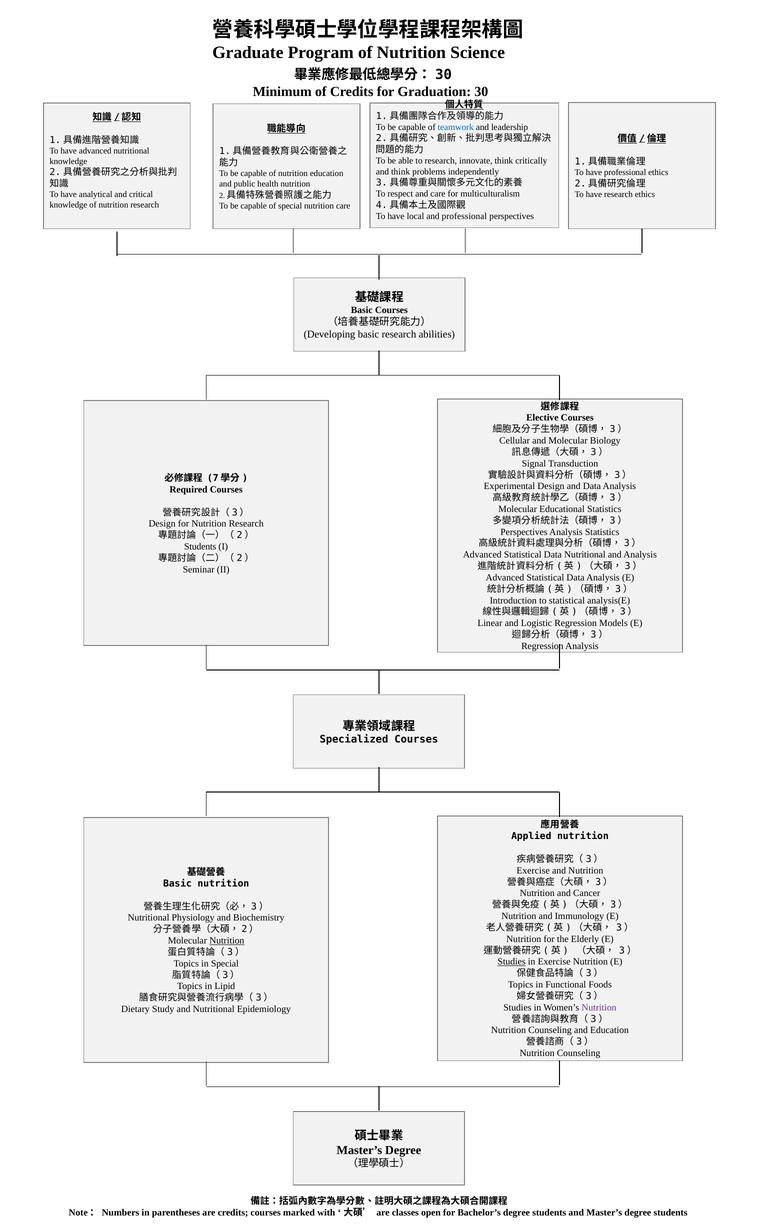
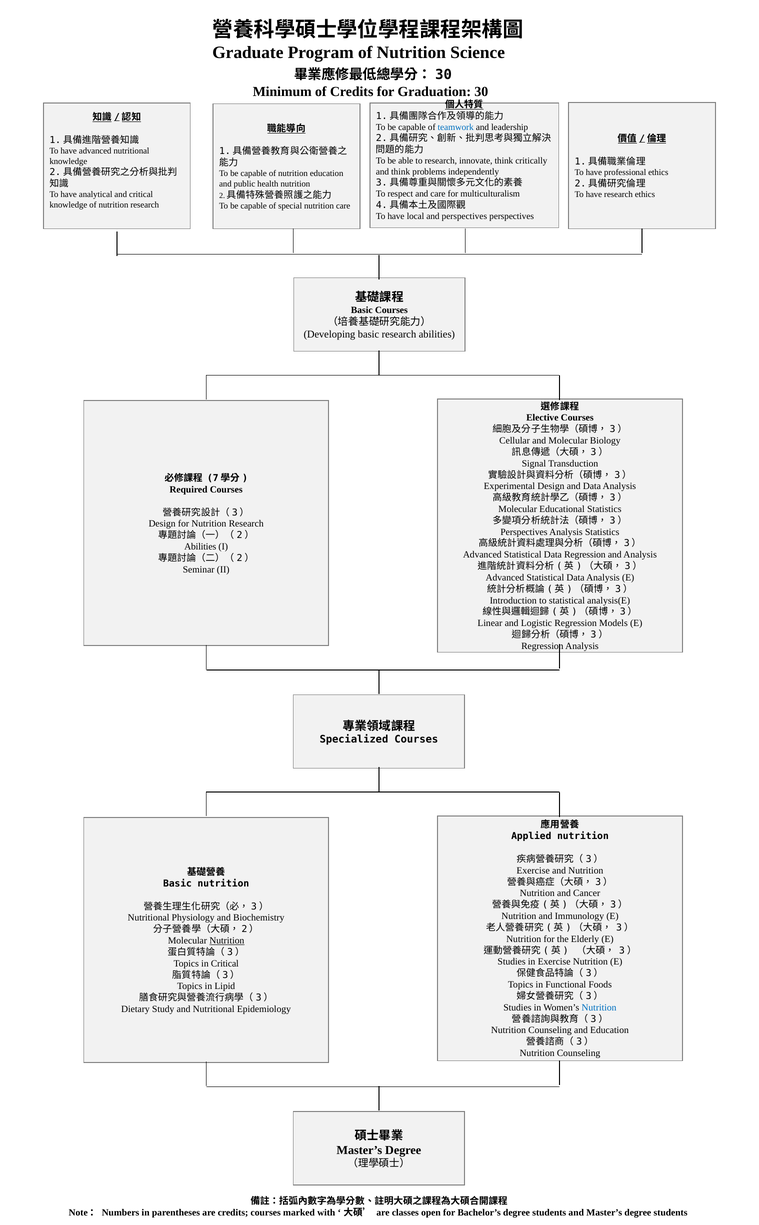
and professional: professional -> perspectives (464, 216)
Students: Students -> Abilities (200, 546)
Data Nutritional: Nutritional -> Regression (585, 555)
Studies underline: present -> none (512, 961)
in Special: Special -> Critical (225, 963)
Nutrition colour: purple -> blue (599, 1007)
